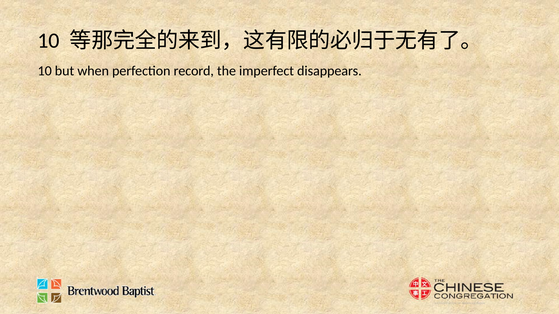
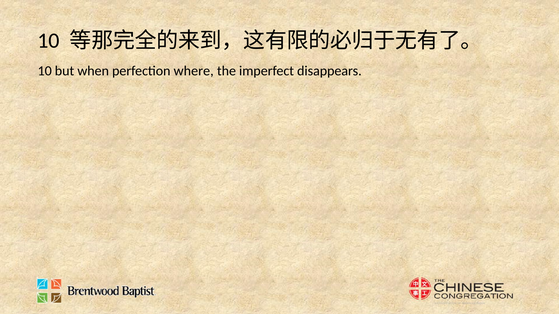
record: record -> where (194, 71)
